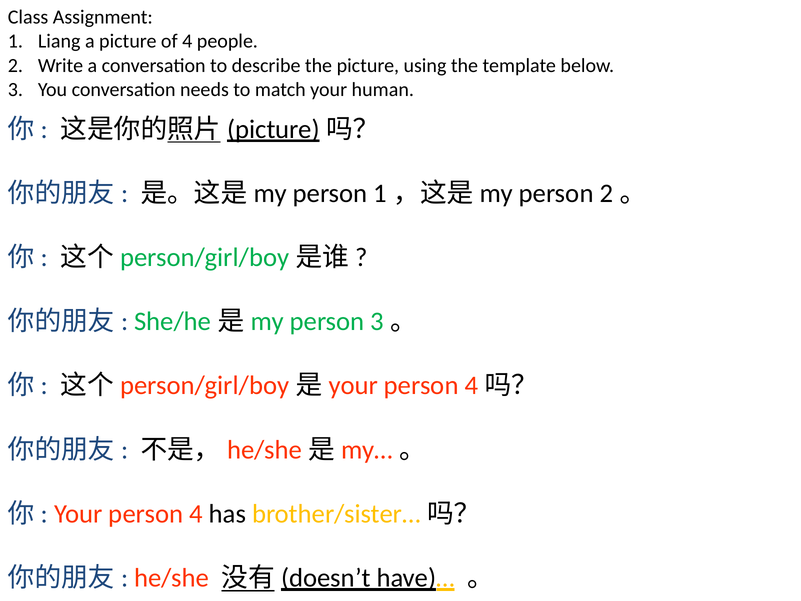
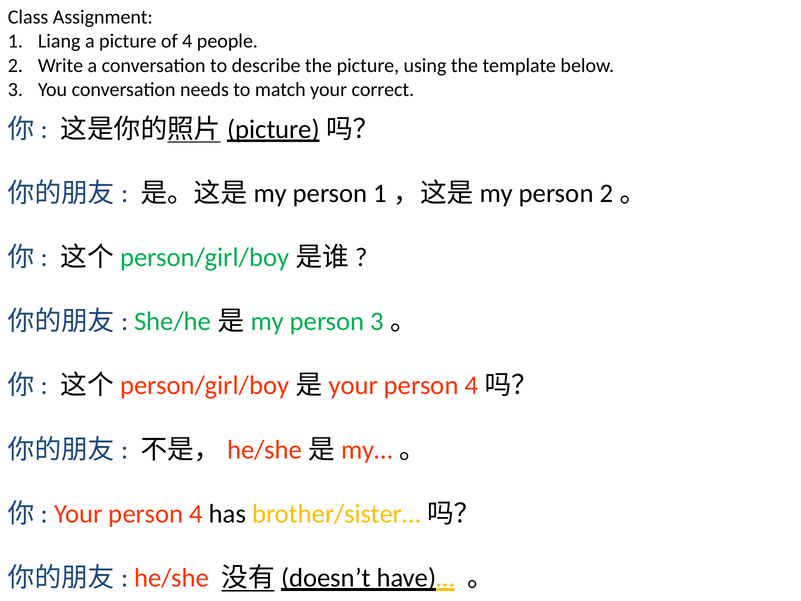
human: human -> correct (383, 89)
